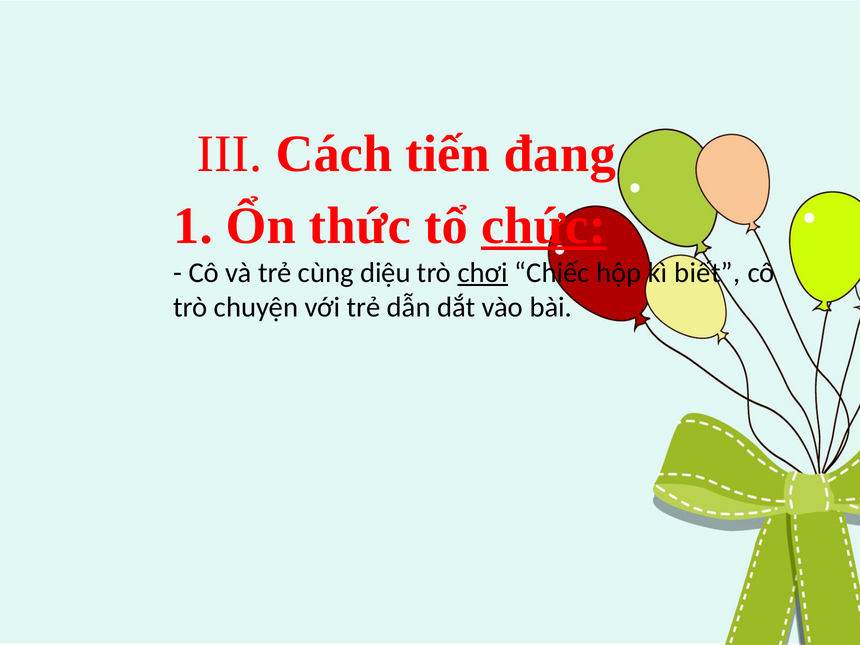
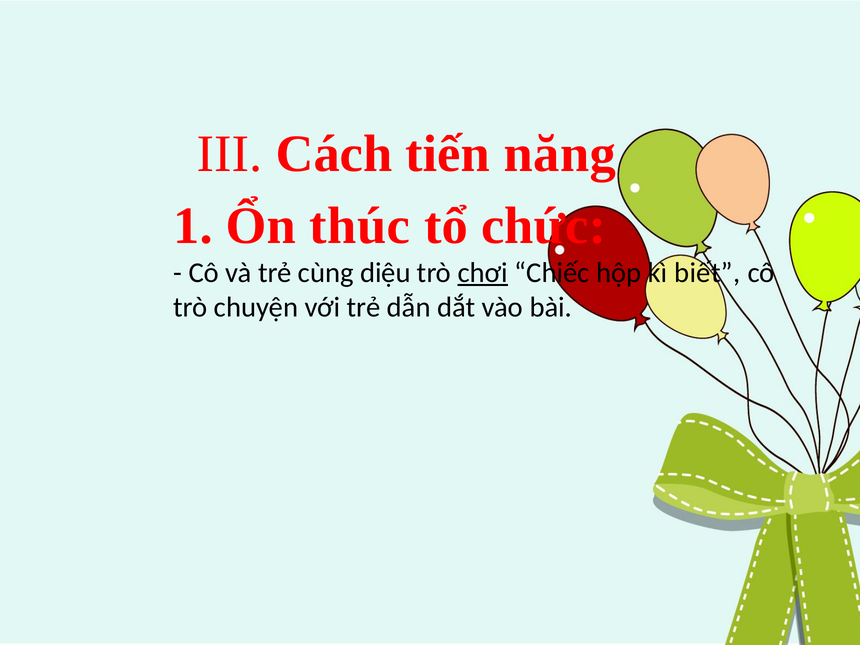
đang: đang -> năng (560, 154)
thức: thức -> thúc (360, 226)
chức underline: present -> none (544, 226)
